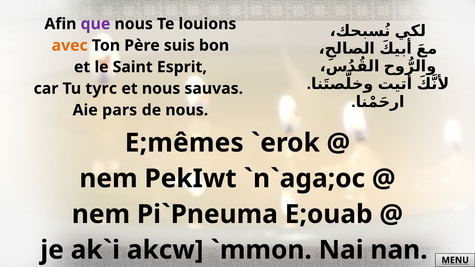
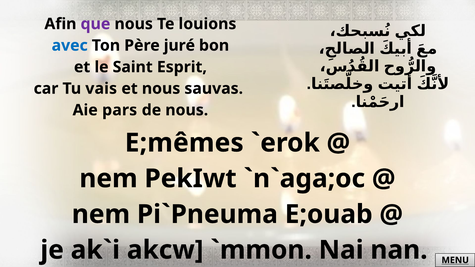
avec colour: orange -> blue (70, 45)
suis: suis -> juré (179, 45)
tyrc: tyrc -> vais (101, 89)
